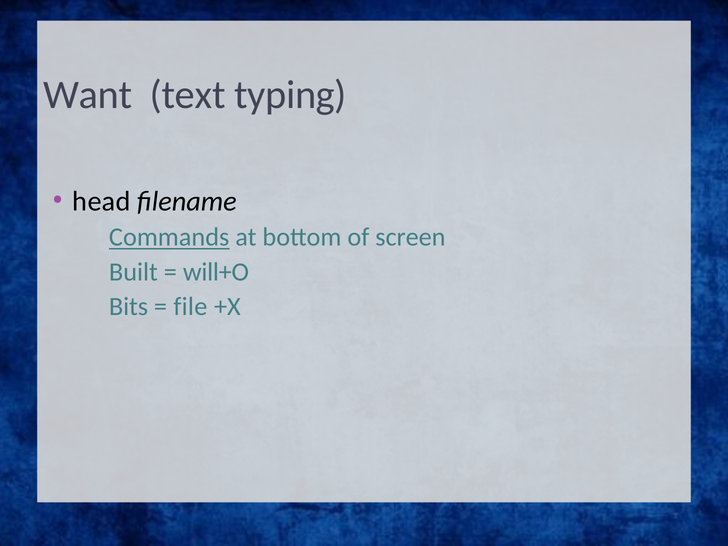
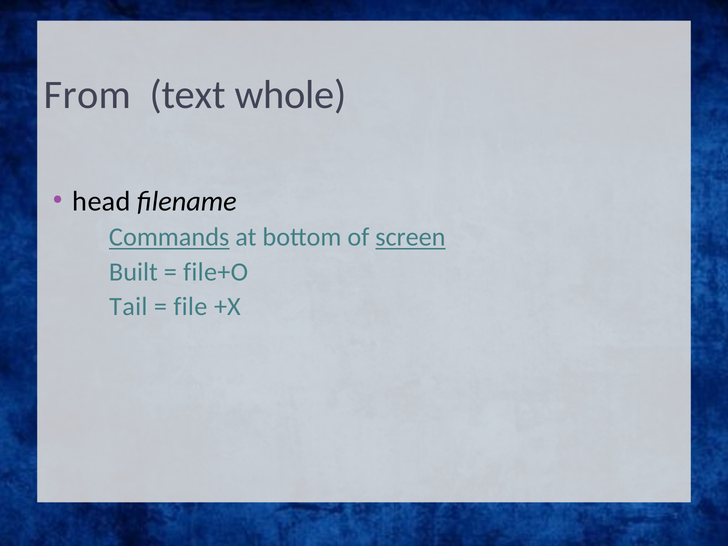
Want: Want -> From (87, 95)
typing: typing -> whole (290, 95)
screen underline: none -> present (410, 237)
will+O: will+O -> file+O (216, 272)
Bits: Bits -> Tail (128, 306)
